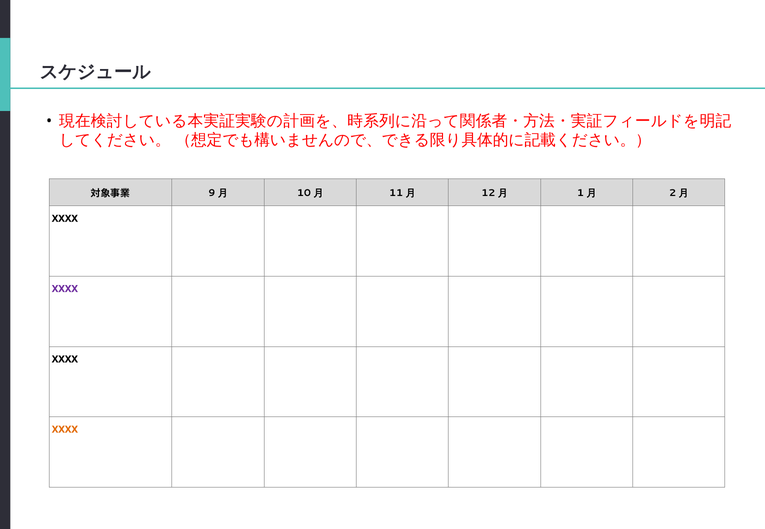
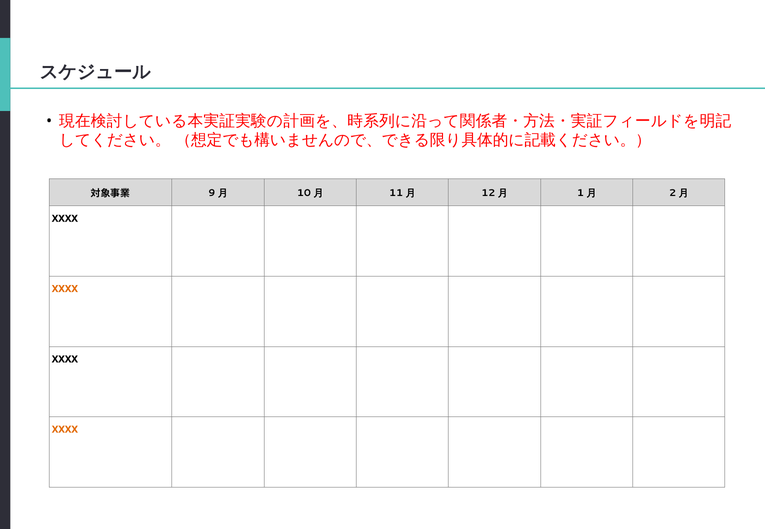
XXXX colour: purple -> orange (65, 289)
